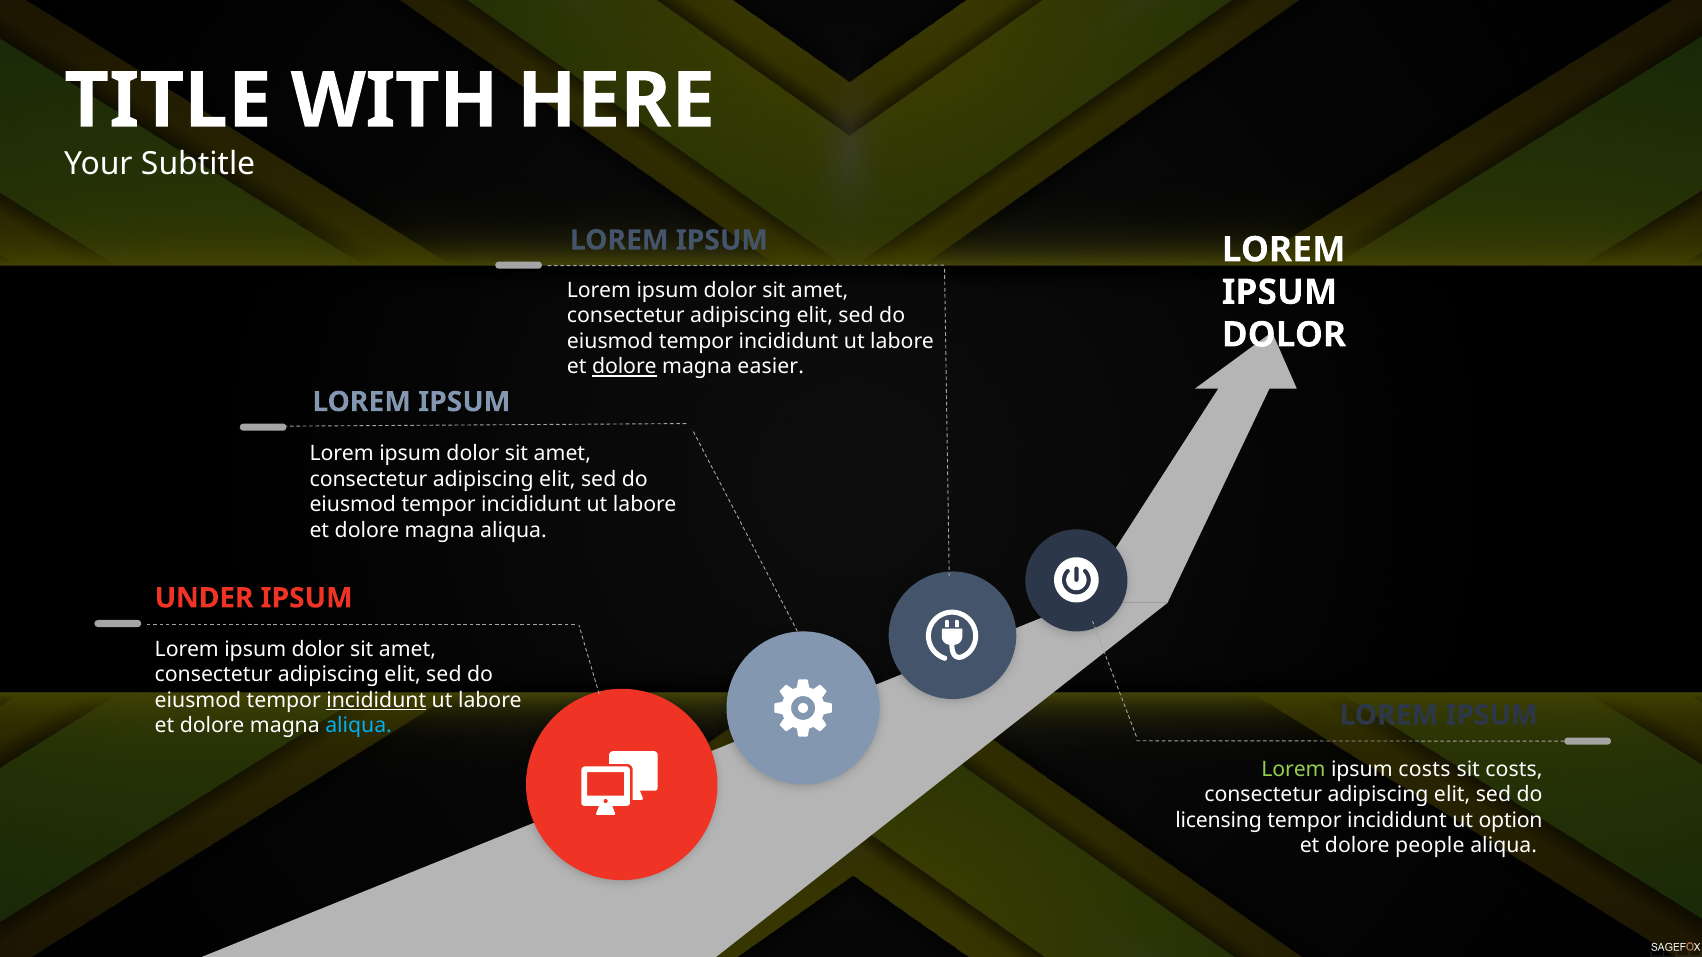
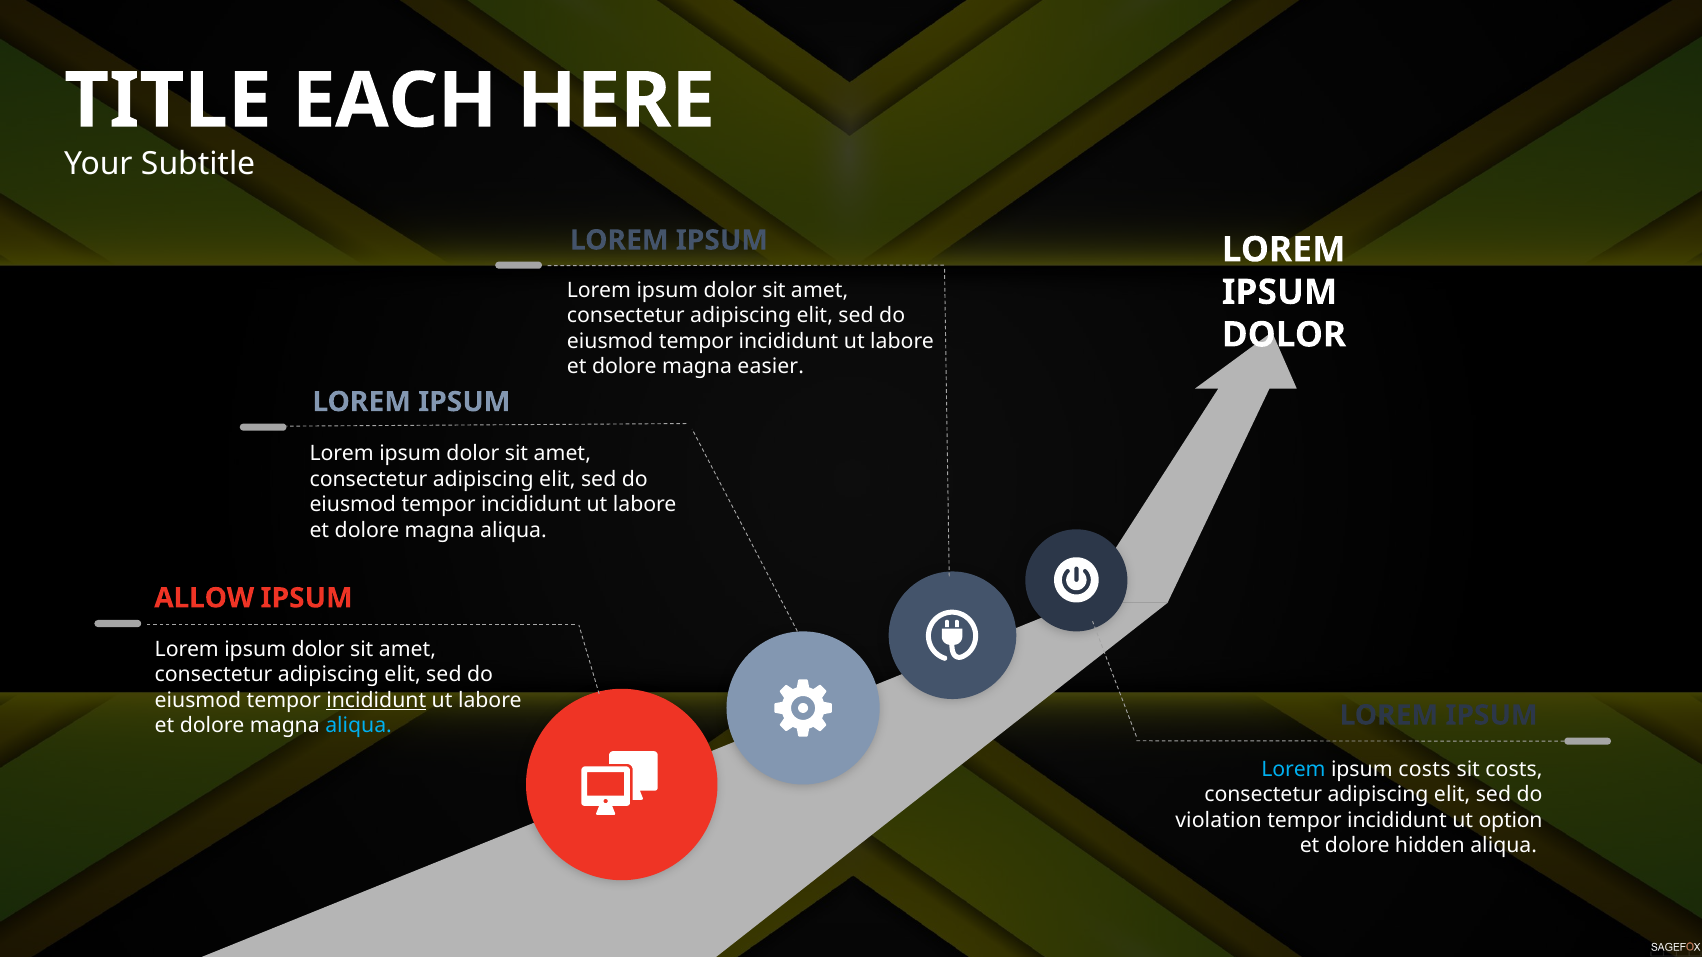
WITH: WITH -> EACH (395, 101)
dolore underline: present -> none (624, 367)
UNDER: UNDER -> ALLOW (204, 598)
Lorem colour: light green -> light blue (1293, 769)
licensing: licensing -> violation (1219, 821)
people: people -> hidden (1430, 846)
